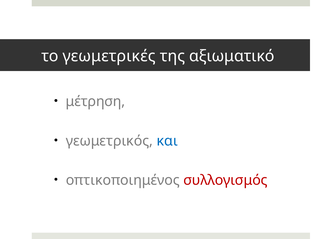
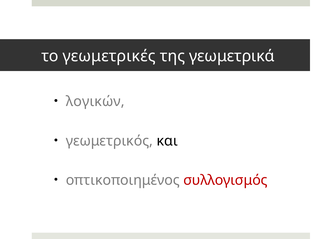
αξιωματικό: αξιωματικό -> γεωμετρικά (232, 56)
μέτρηση: μέτρηση -> λογικών (95, 101)
και colour: blue -> black (167, 141)
